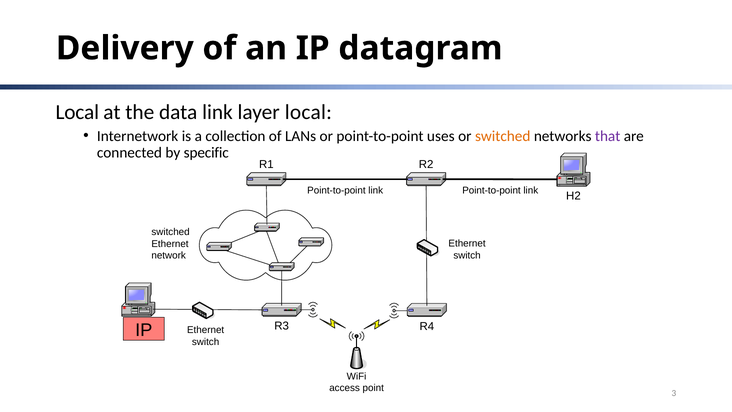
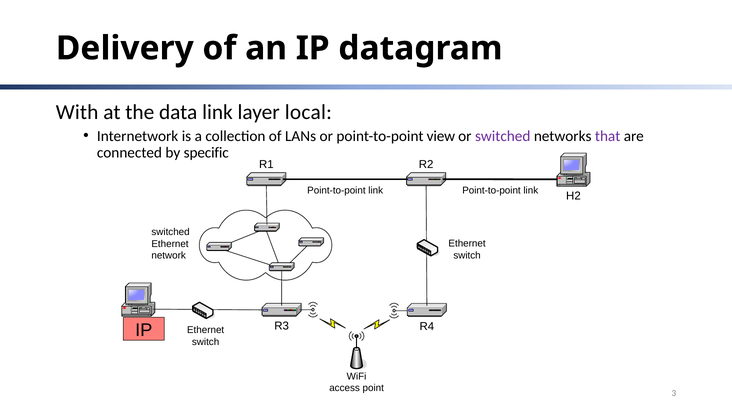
Local: Local -> With (77, 112)
uses: uses -> view (441, 136)
switched colour: orange -> purple (503, 136)
